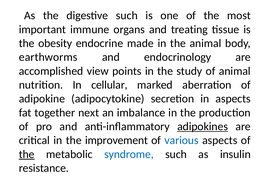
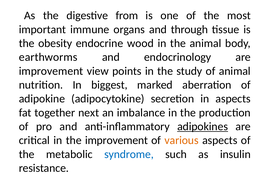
digestive such: such -> from (127, 16)
treating: treating -> through (189, 29)
made: made -> wood (140, 43)
accomplished: accomplished -> improvement (51, 71)
cellular: cellular -> biggest (109, 85)
various colour: blue -> orange (182, 140)
the underline: present -> none (27, 154)
